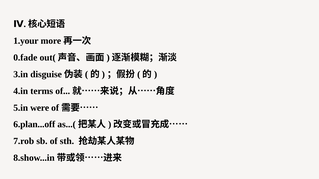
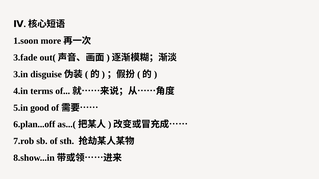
1.your: 1.your -> 1.soon (26, 41)
0.fade: 0.fade -> 3.fade (25, 58)
were: were -> good (40, 108)
